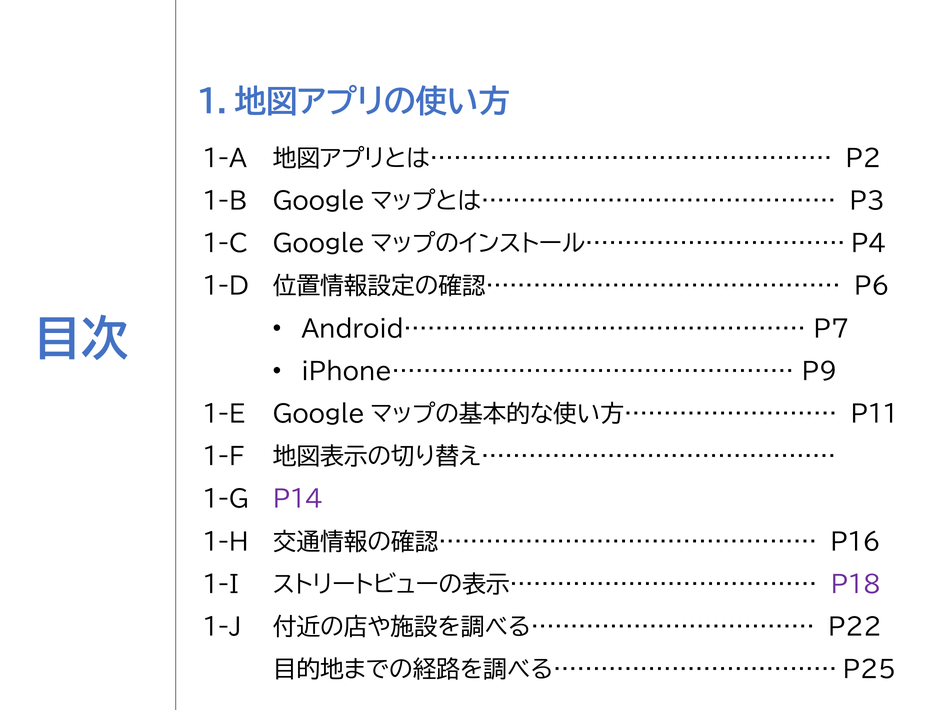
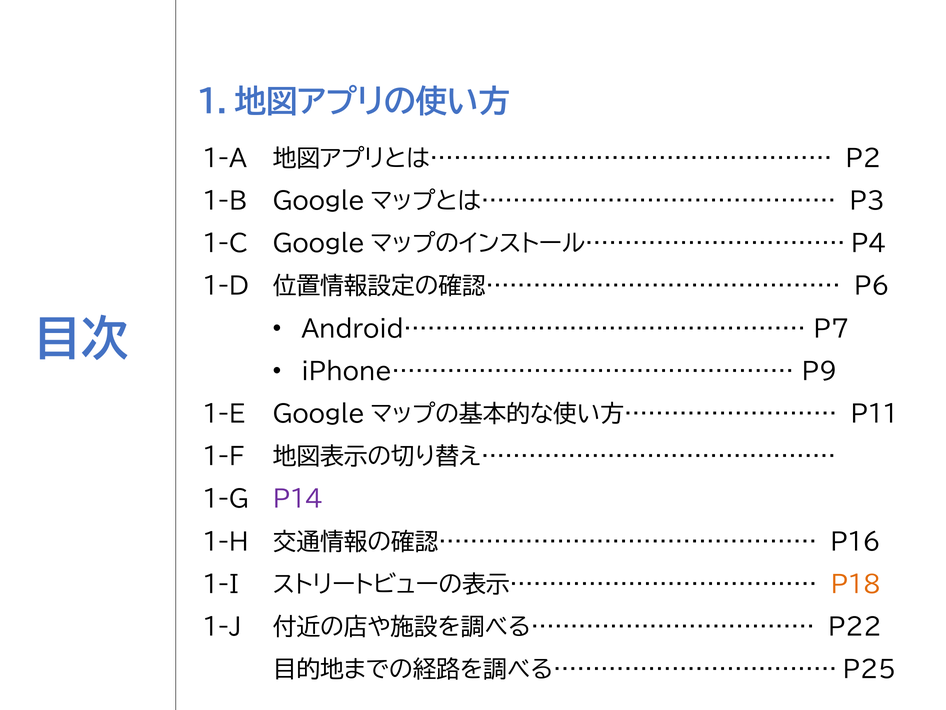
P18 colour: purple -> orange (856, 584)
